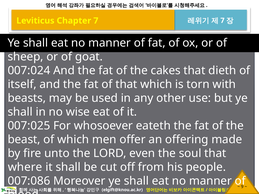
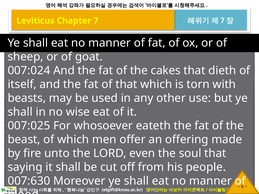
where: where -> saying (25, 167)
007:086: 007:086 -> 007:630 (29, 181)
